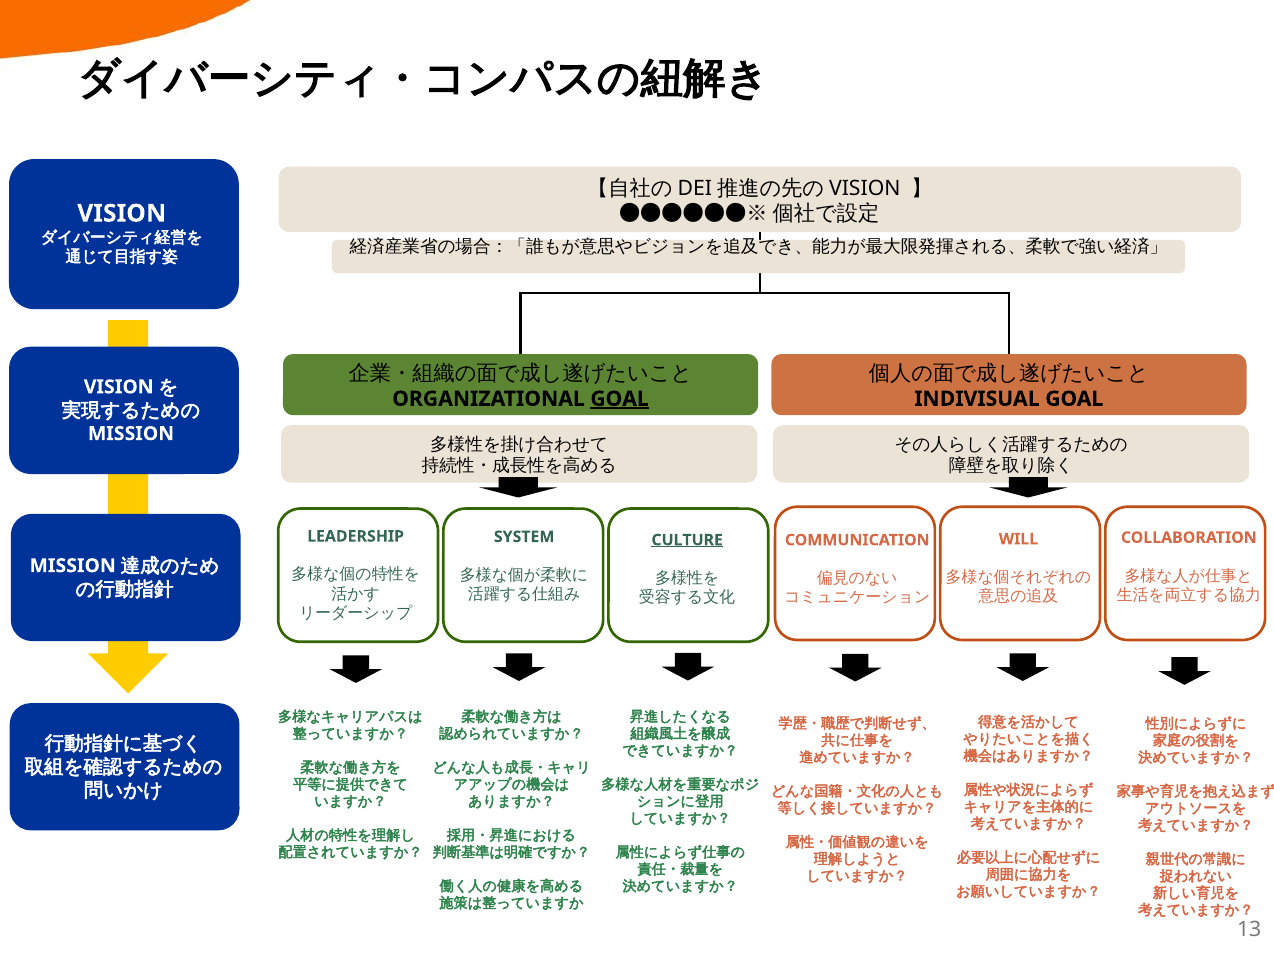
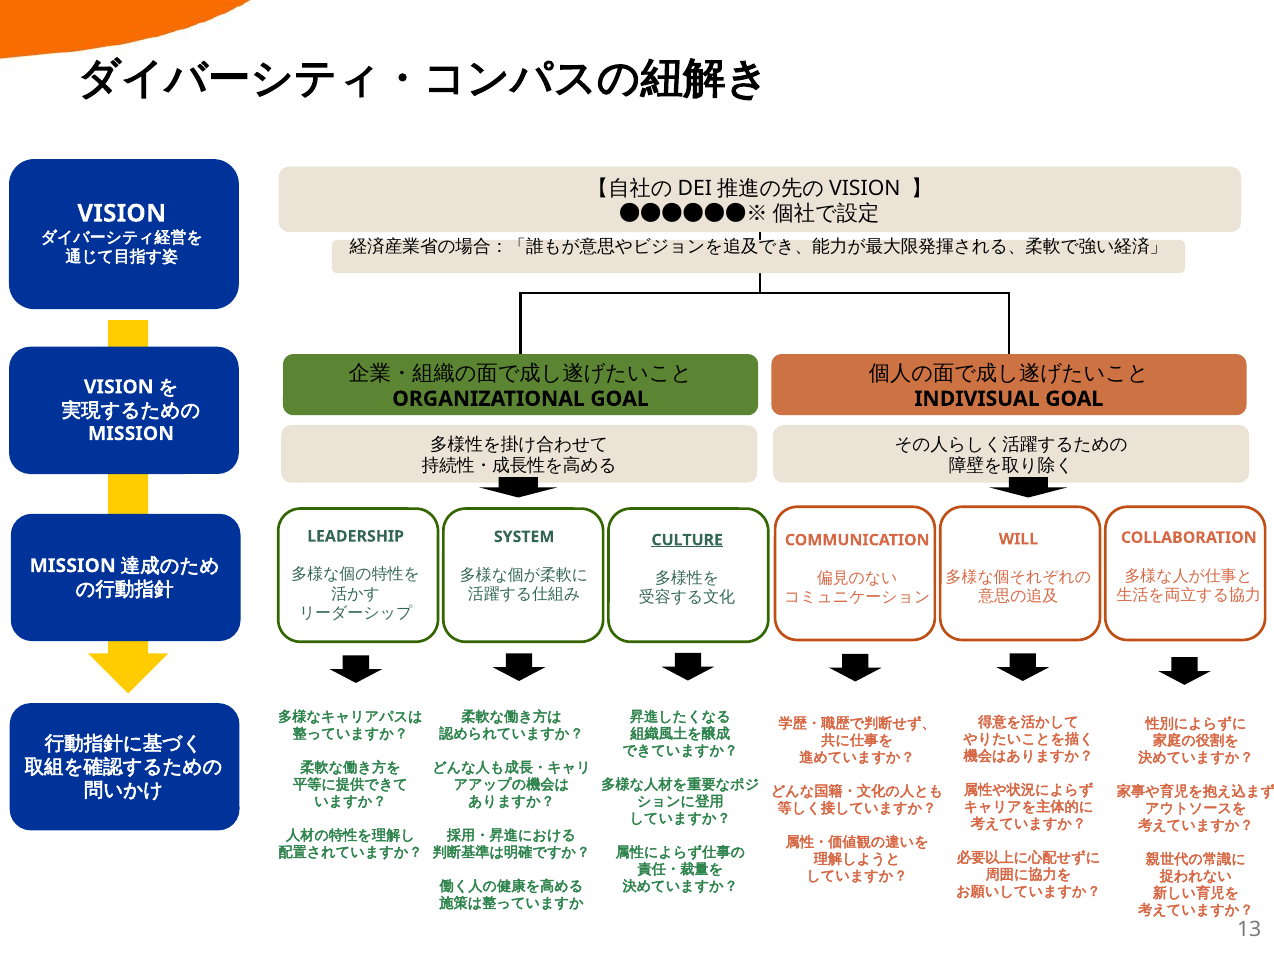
GOAL underline: present -> none (619, 399)
